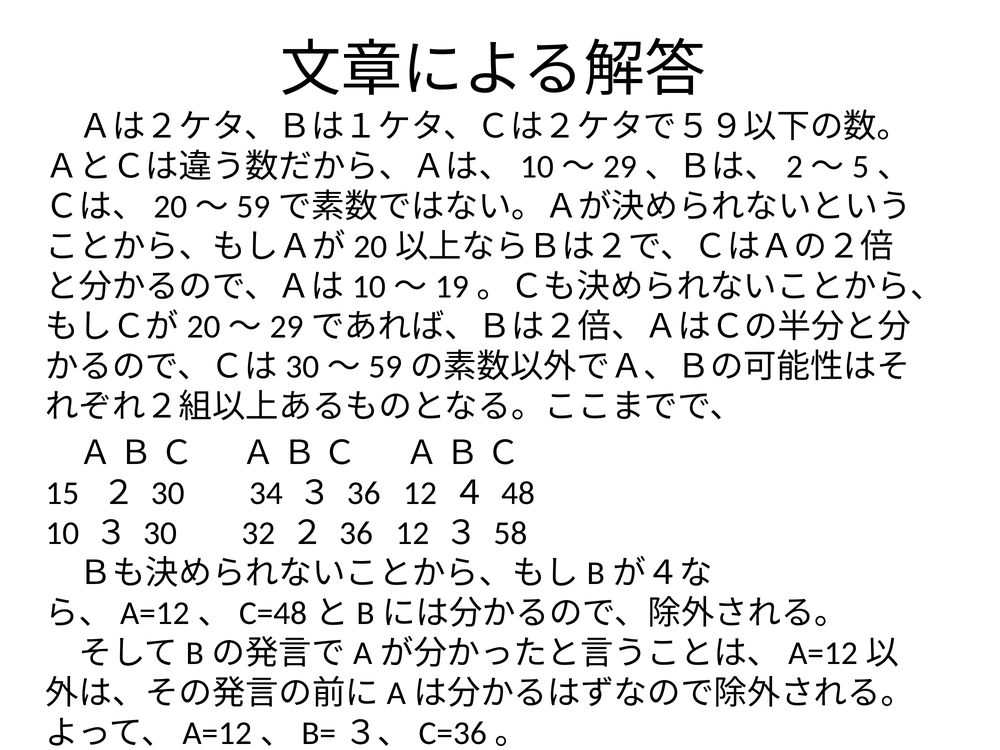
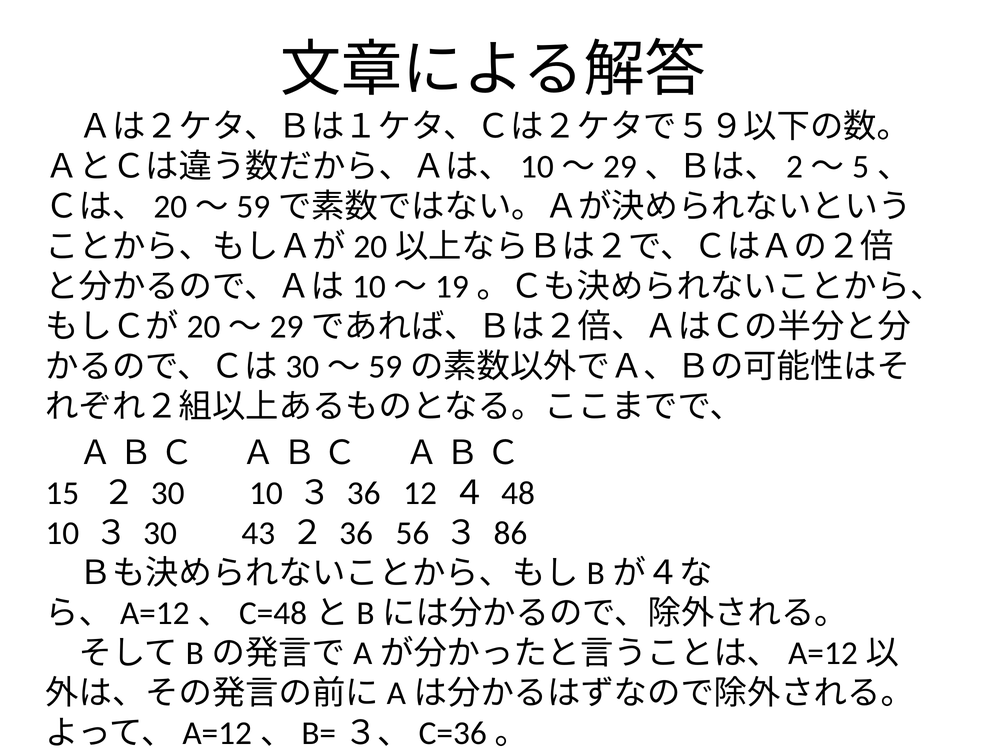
30 34: 34 -> 10 (266, 493)
32: 32 -> 43 (258, 533)
２ 36 12: 12 -> 56 (412, 533)
58: 58 -> 86 (510, 533)
